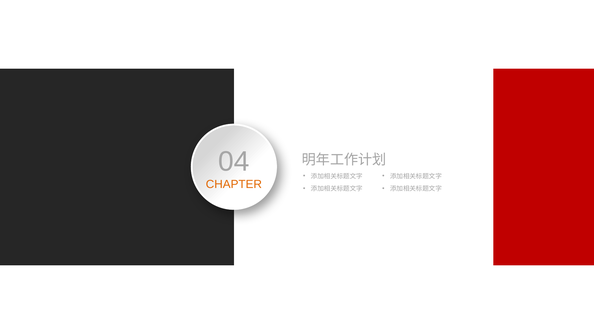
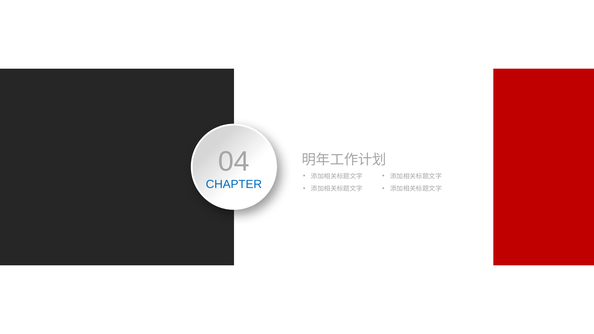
CHAPTER colour: orange -> blue (234, 185)
